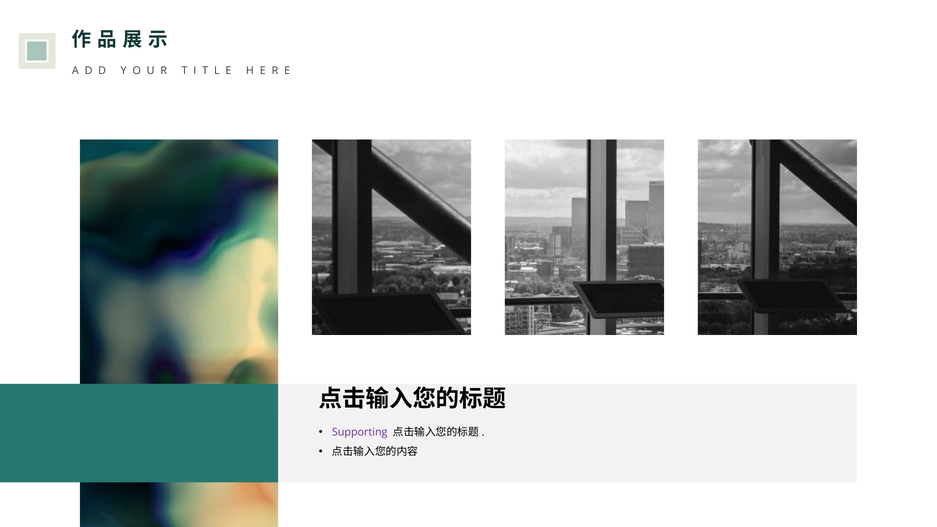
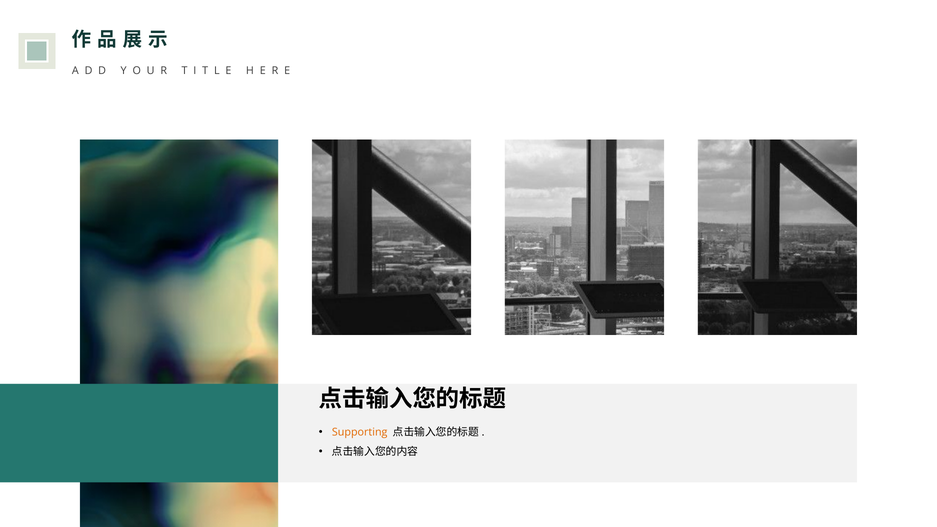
Supporting colour: purple -> orange (360, 432)
